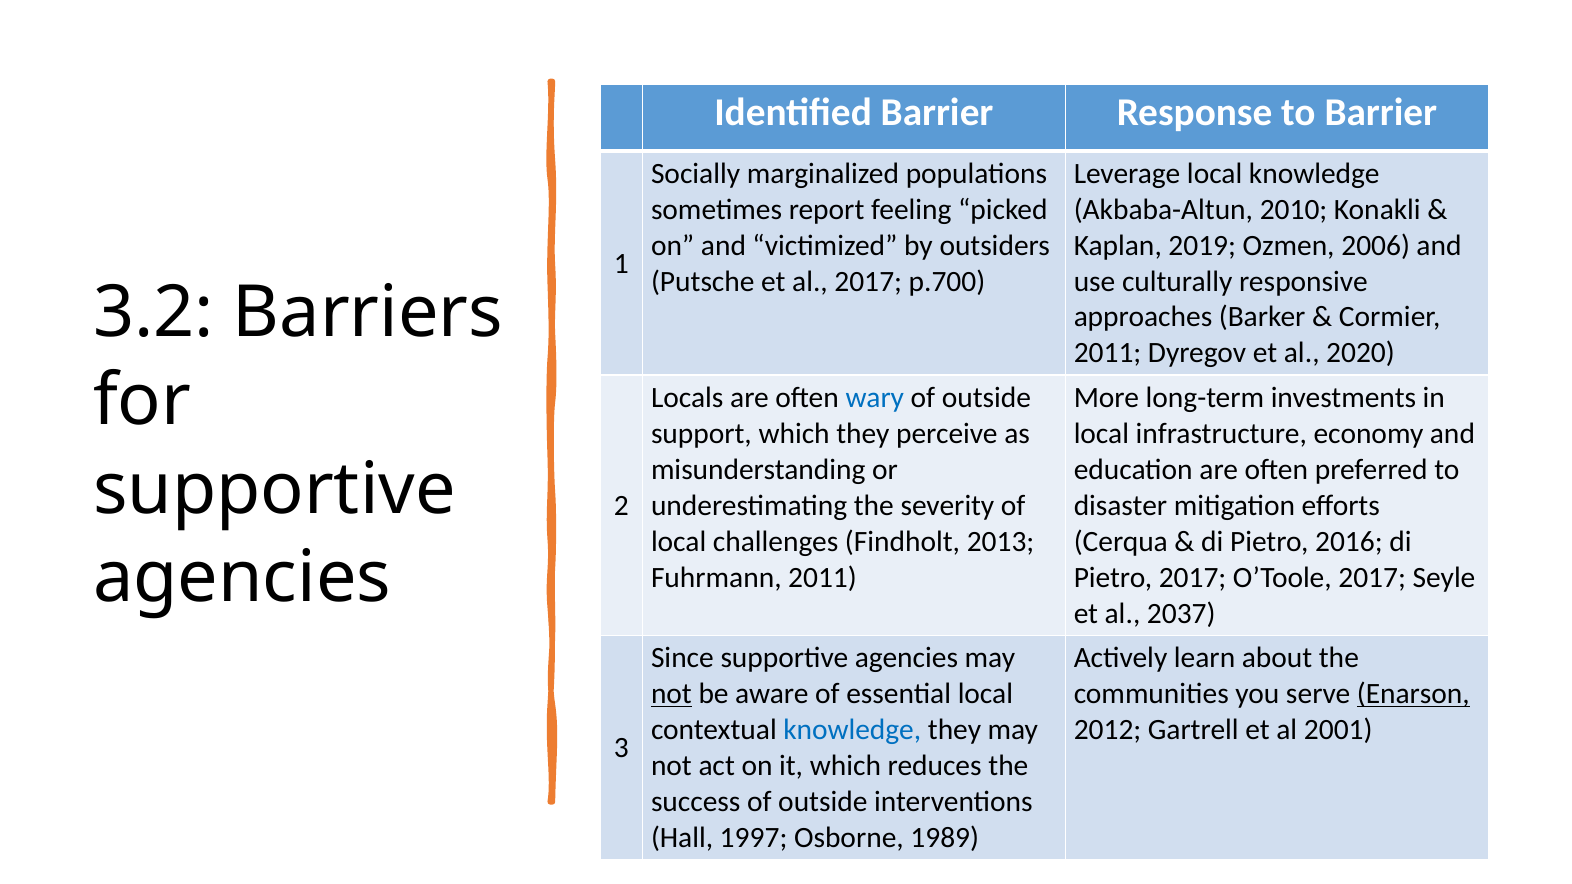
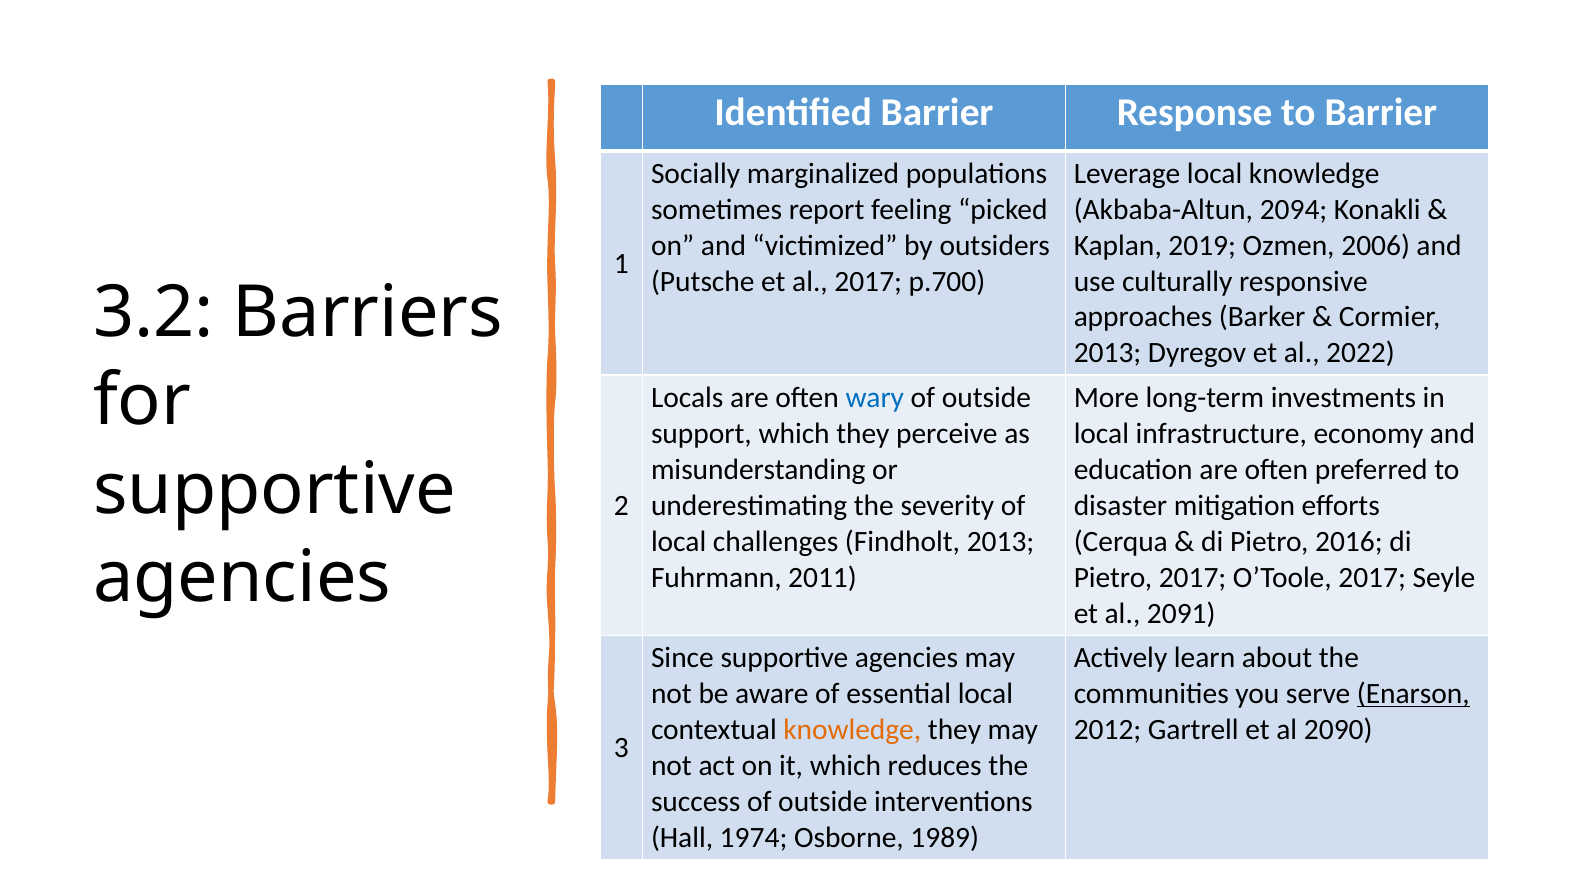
2010: 2010 -> 2094 (1294, 209)
2011: 2011 -> 2013 (1108, 353)
2020: 2020 -> 2022 (1360, 353)
2037: 2037 -> 2091 (1181, 614)
not underline: present -> none (671, 694)
knowledge colour: blue -> orange (852, 730)
2001: 2001 -> 2090 (1338, 730)
1997: 1997 -> 1974 (754, 838)
